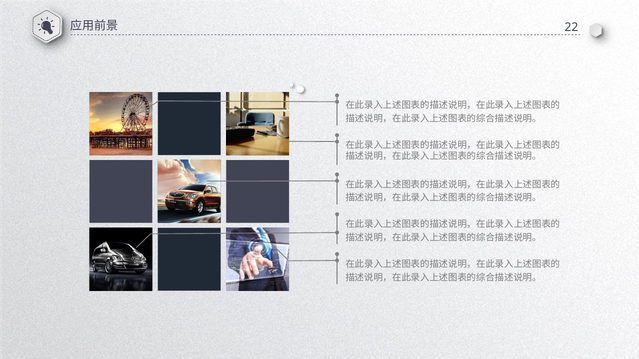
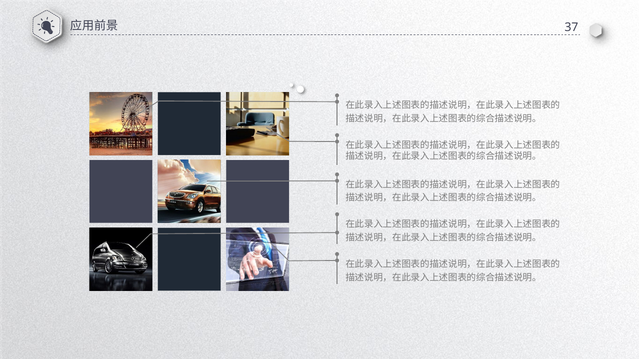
22: 22 -> 37 (571, 27)
